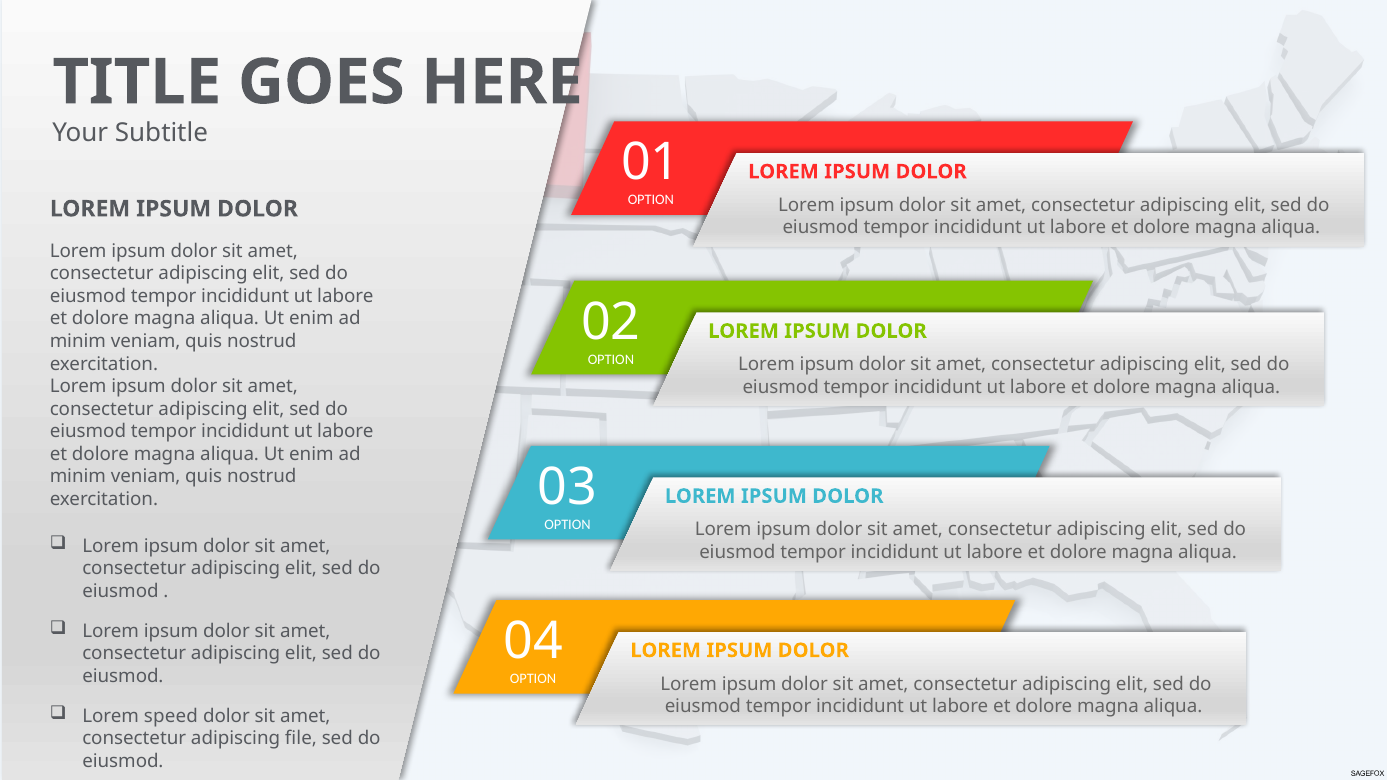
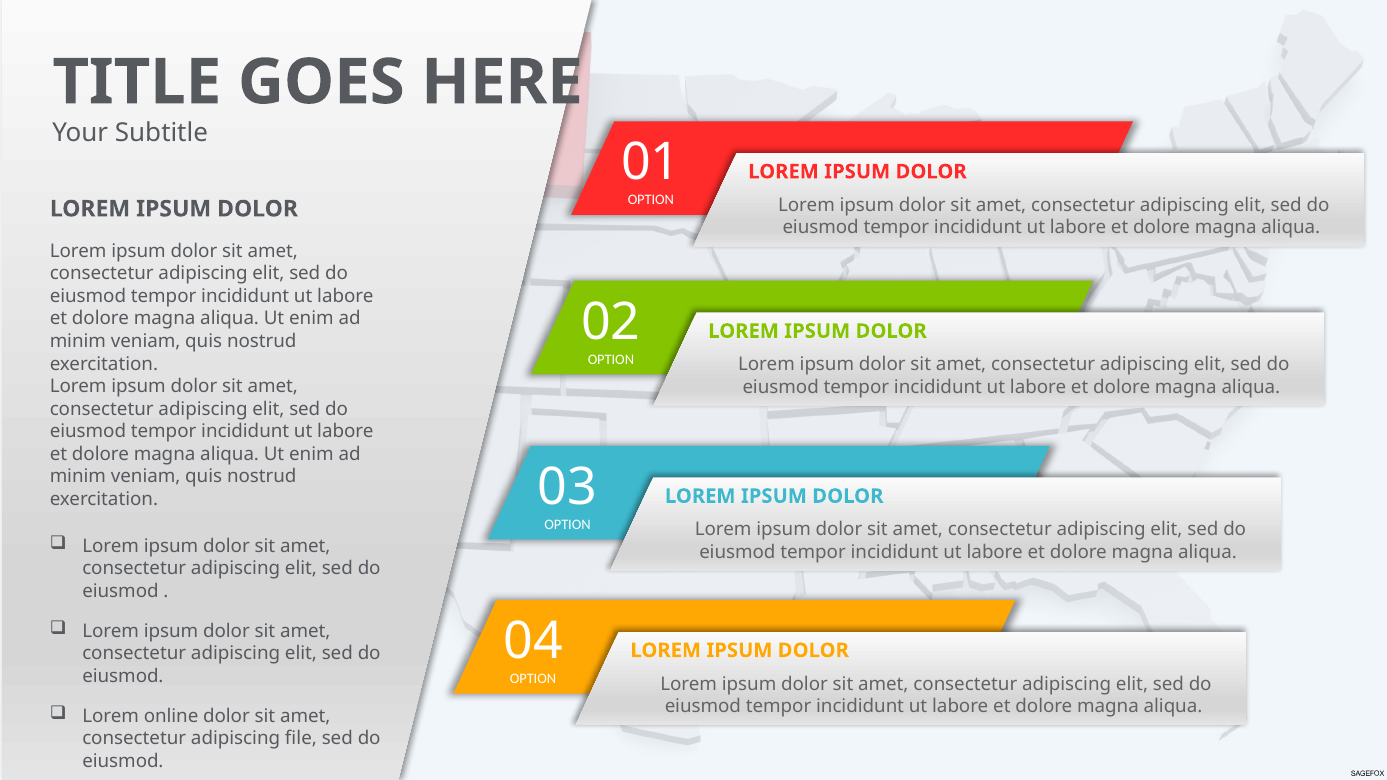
speed: speed -> online (171, 716)
